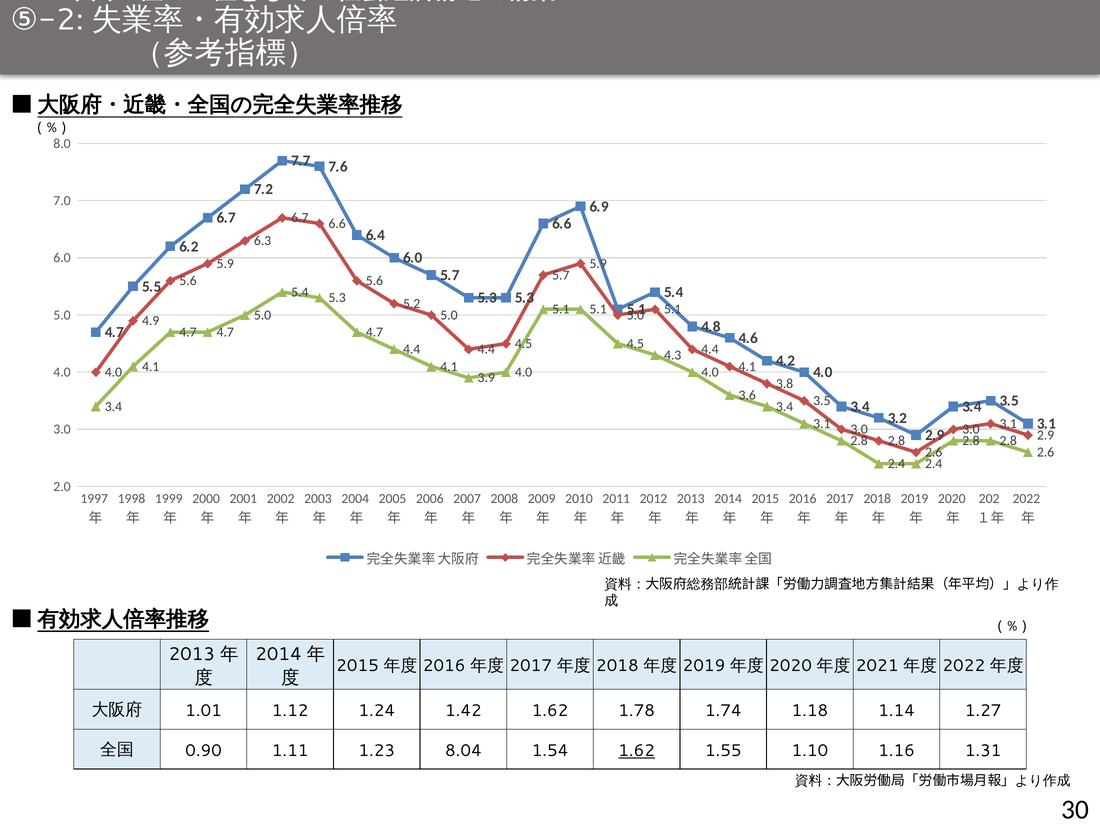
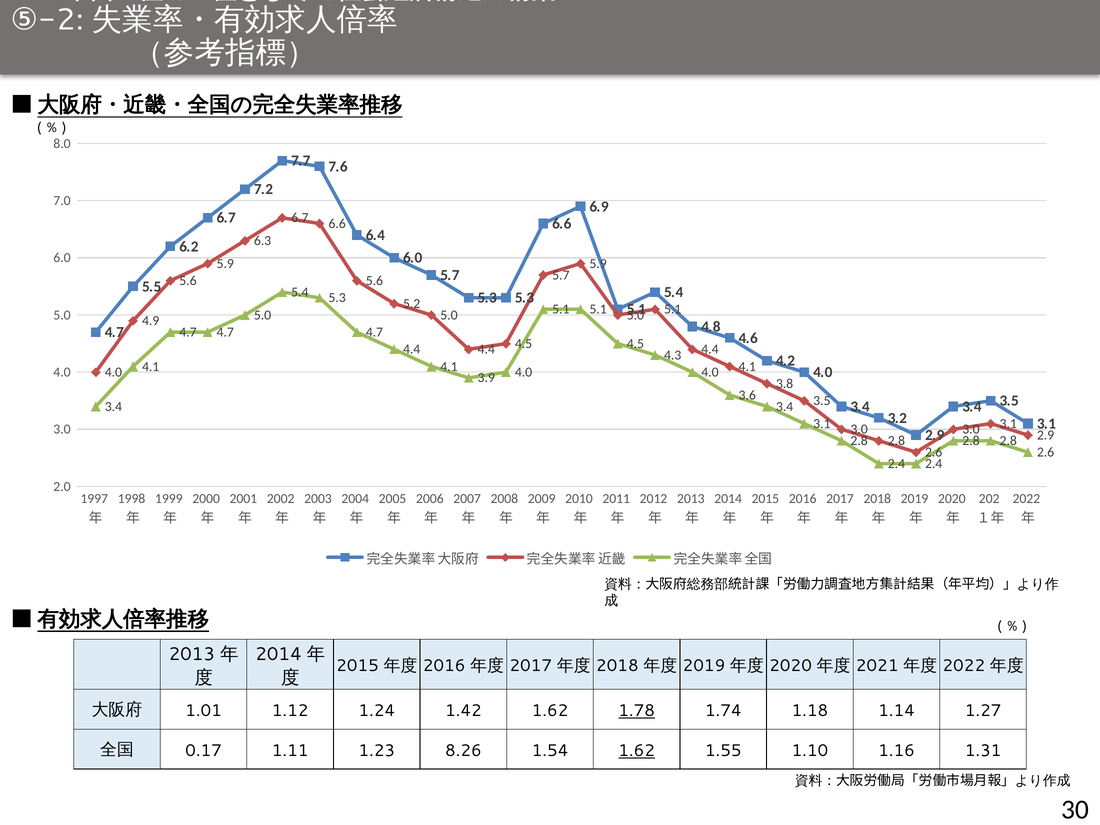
1.78 underline: none -> present (637, 711)
0.90: 0.90 -> 0.17 (204, 751)
8.04: 8.04 -> 8.26 (463, 751)
